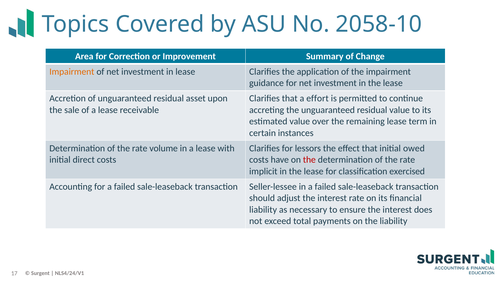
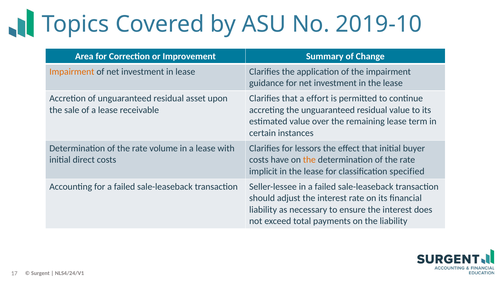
2058-10: 2058-10 -> 2019-10 (379, 24)
owed: owed -> buyer (414, 148)
the colour: red -> orange (309, 160)
exercised: exercised -> specified (407, 171)
